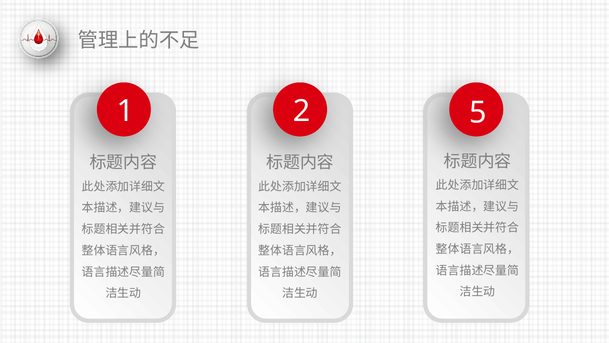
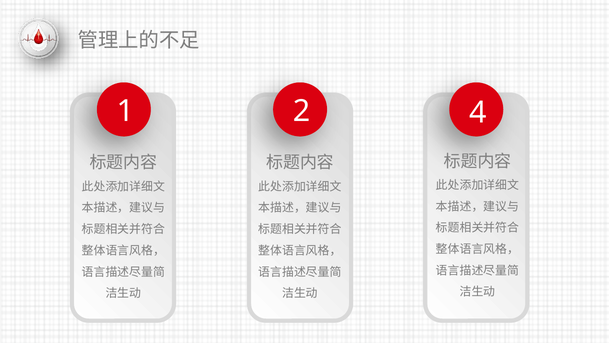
5: 5 -> 4 (478, 113)
